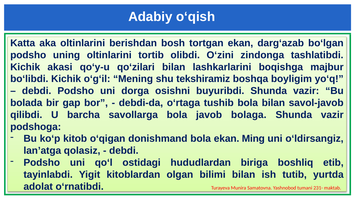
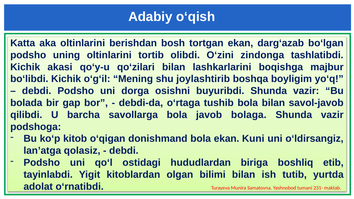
tekshiramiz: tekshiramiz -> joylashtirib (203, 79)
Ming: Ming -> Kuni (253, 139)
